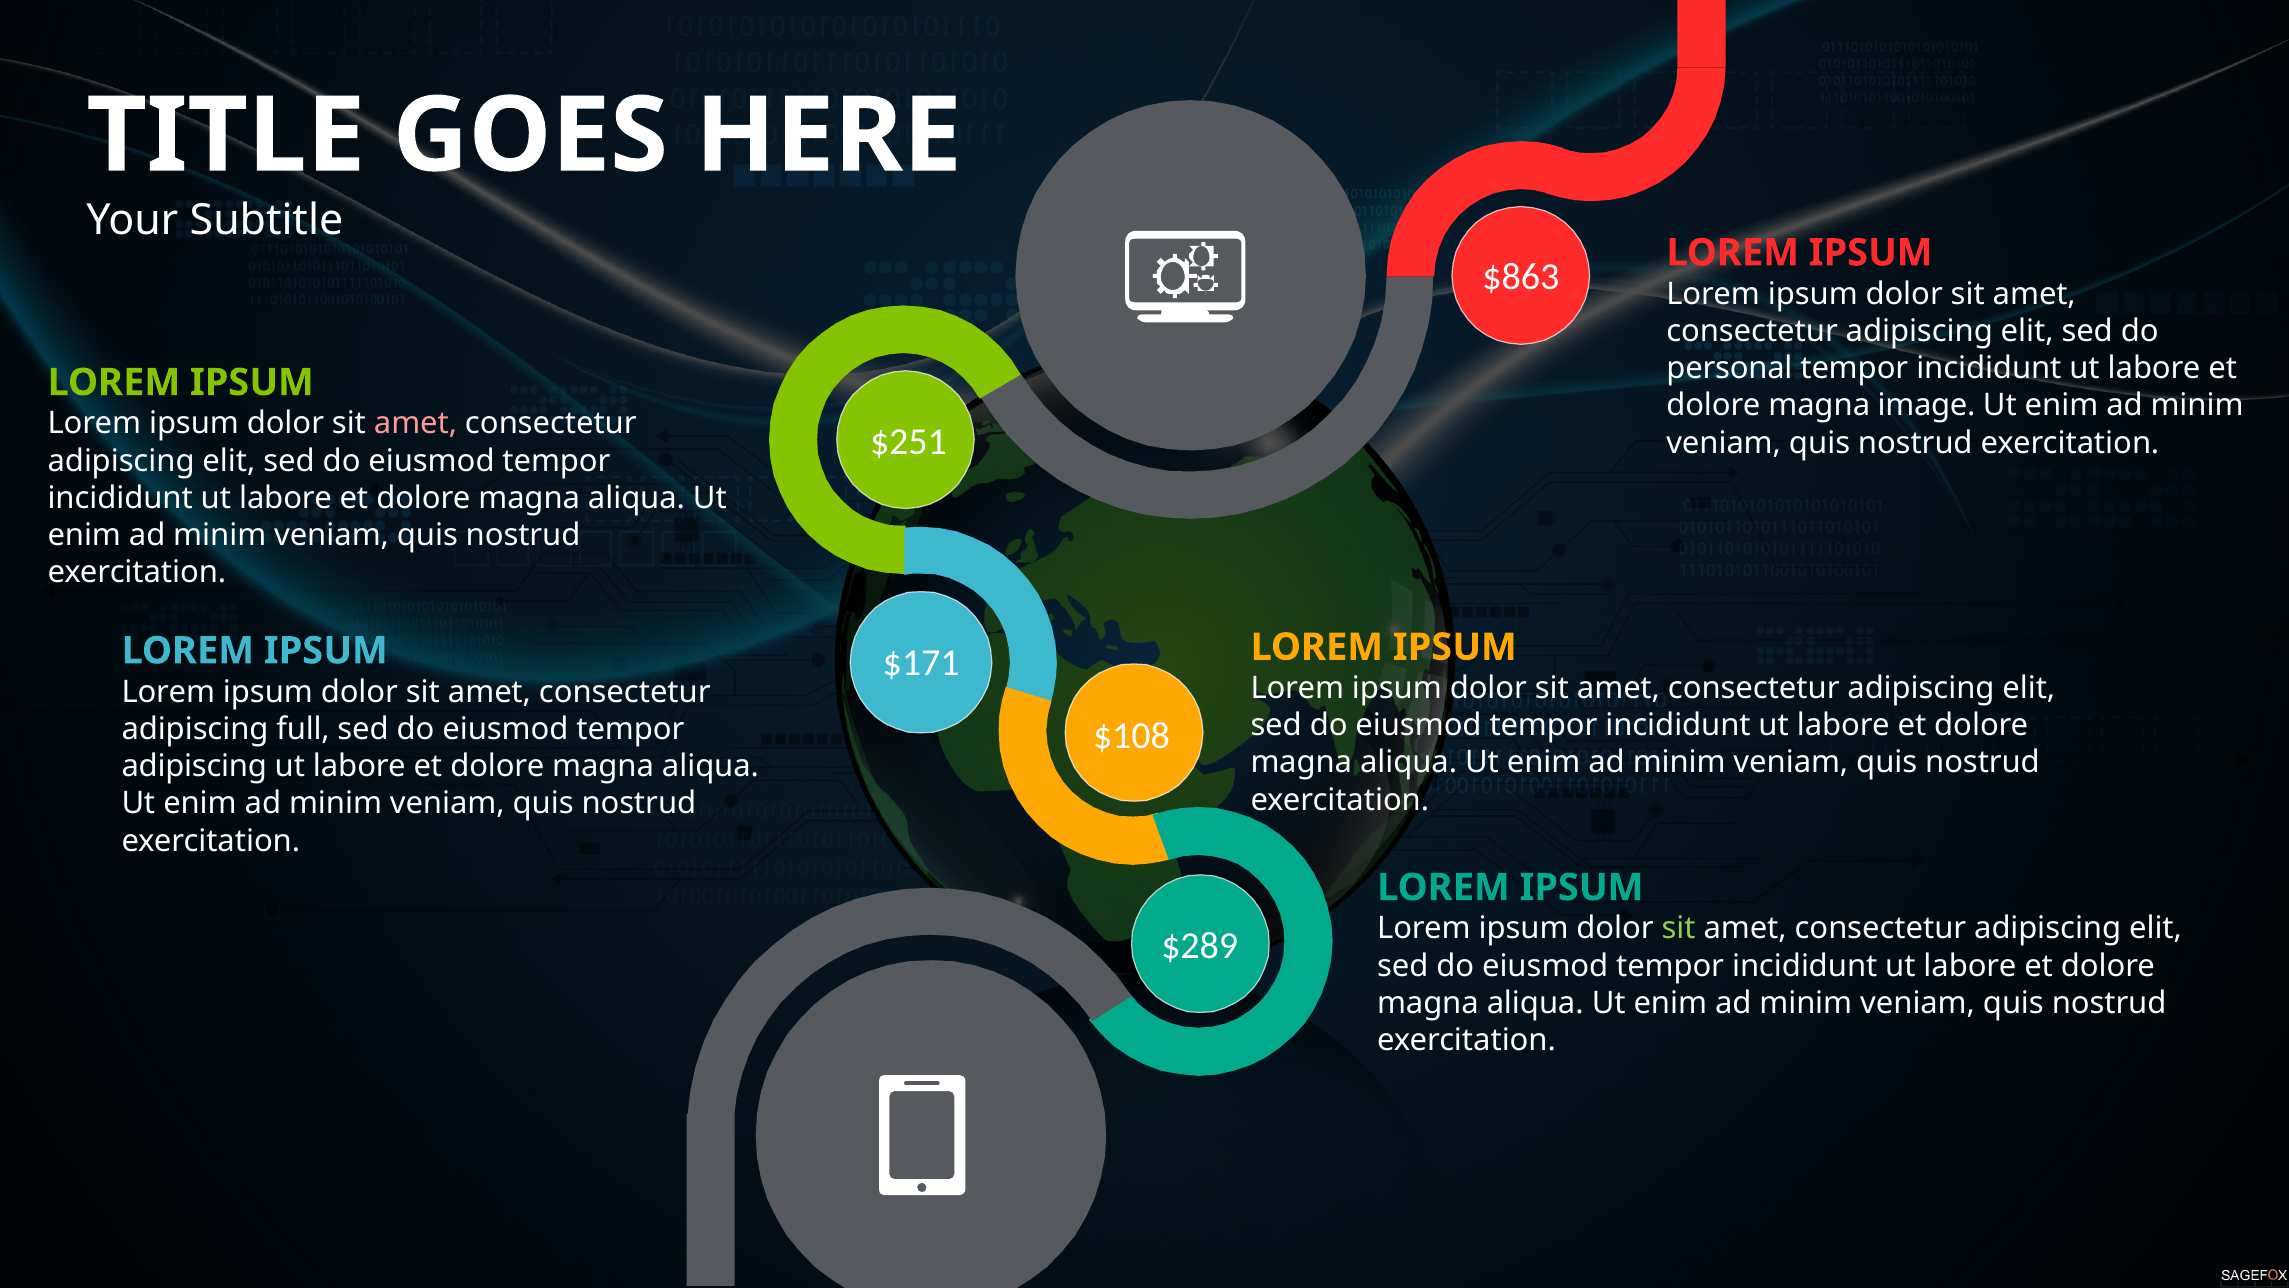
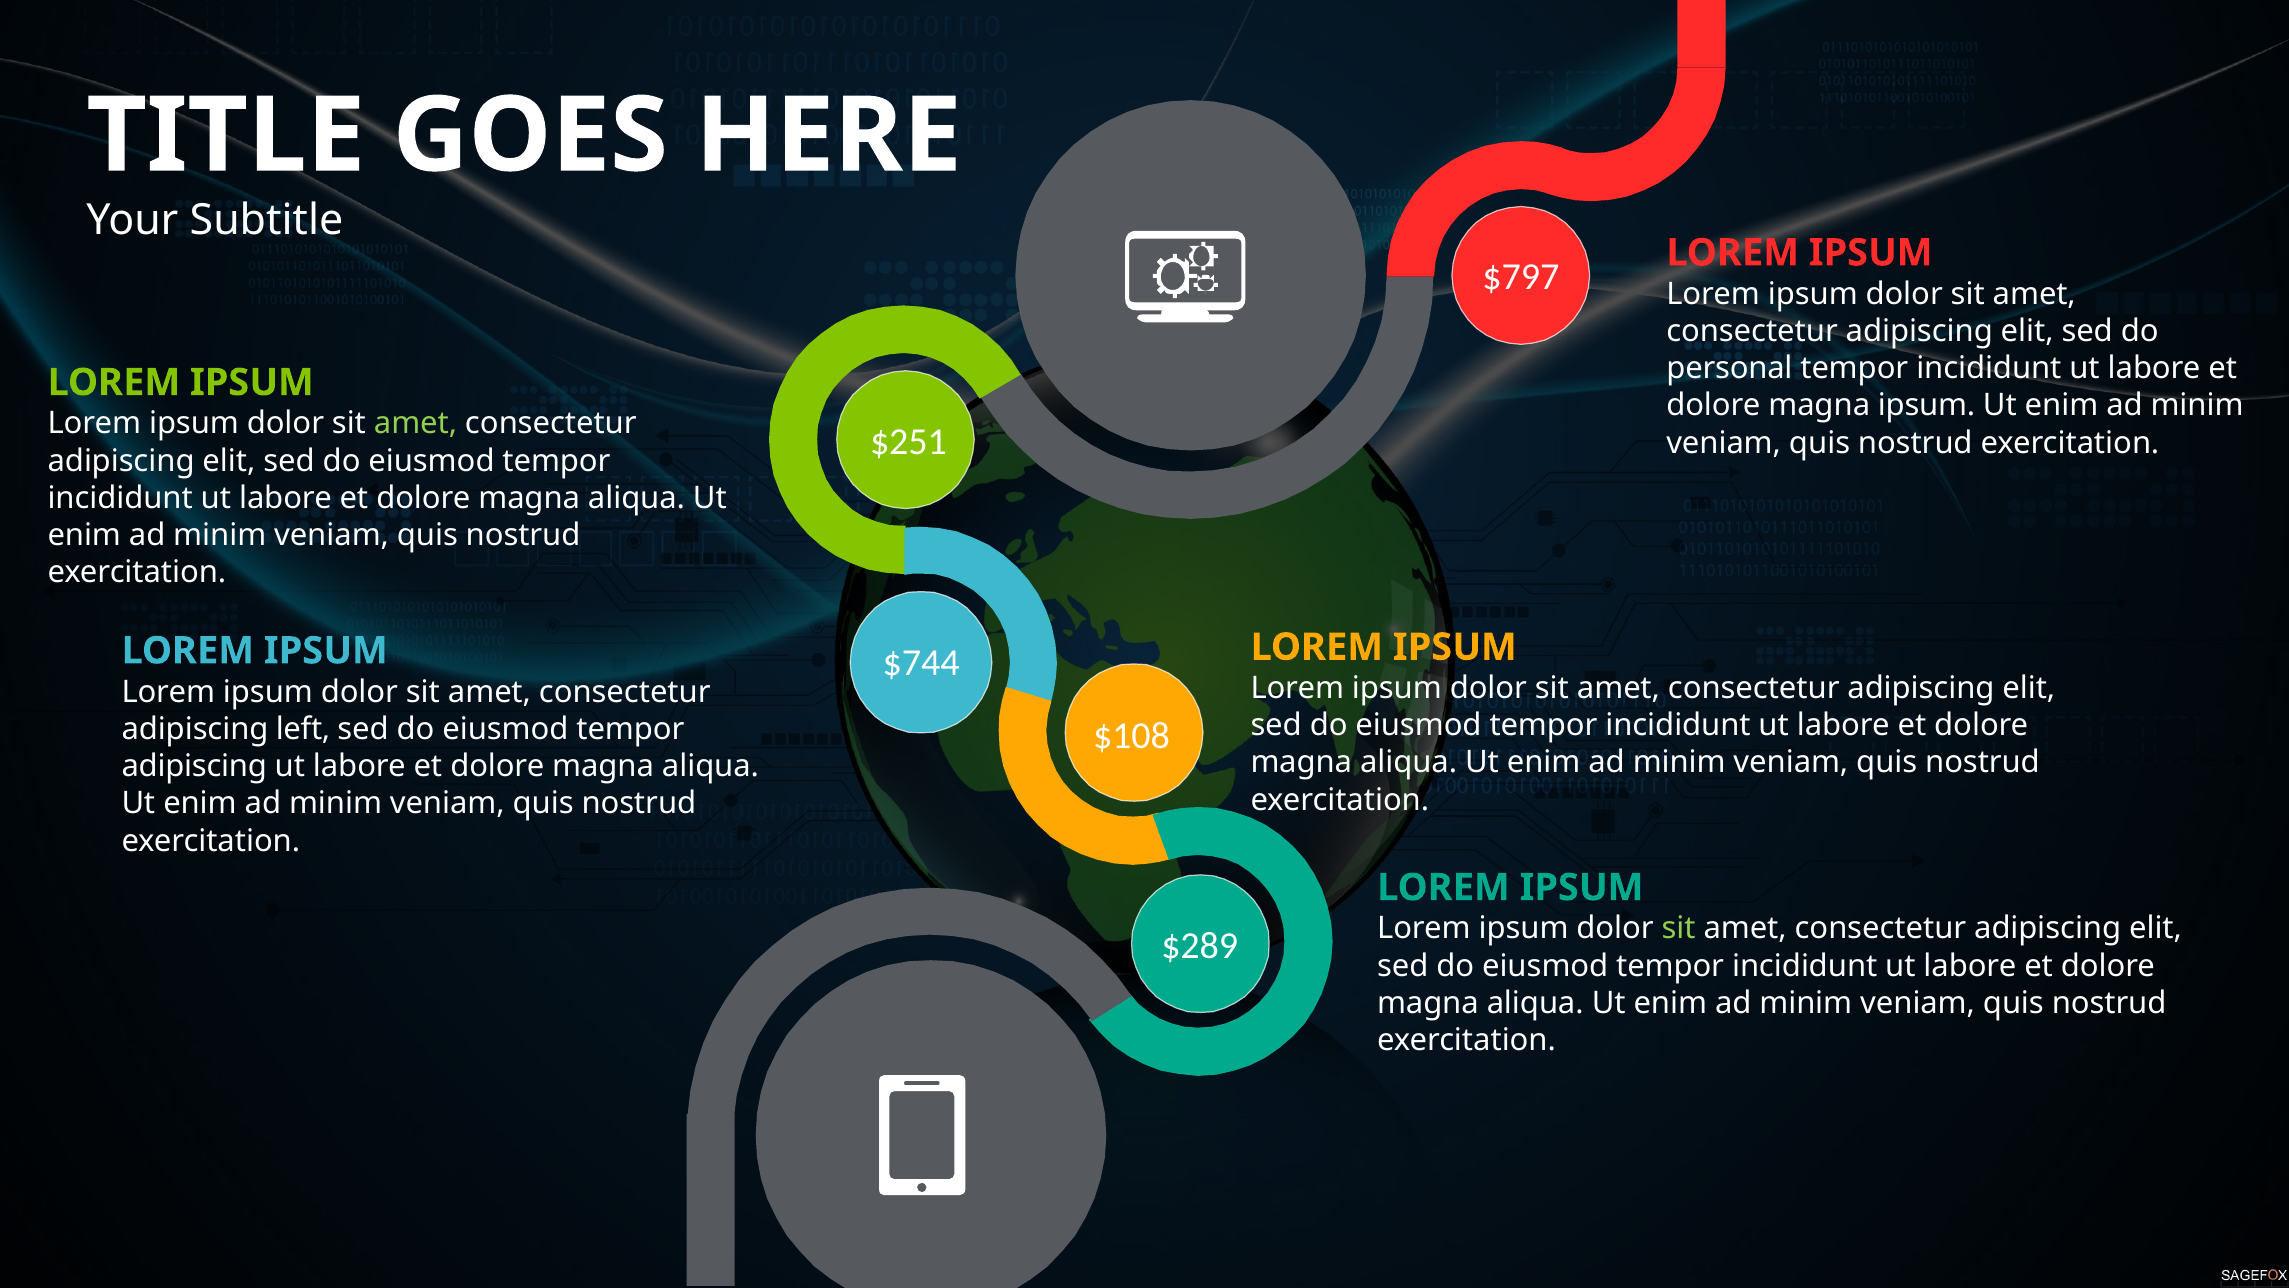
$863: $863 -> $797 (1521, 276)
magna image: image -> ipsum (1927, 405)
amet colour: pink -> light green (416, 423)
$171: $171 -> $744 (921, 663)
full: full -> left (303, 729)
